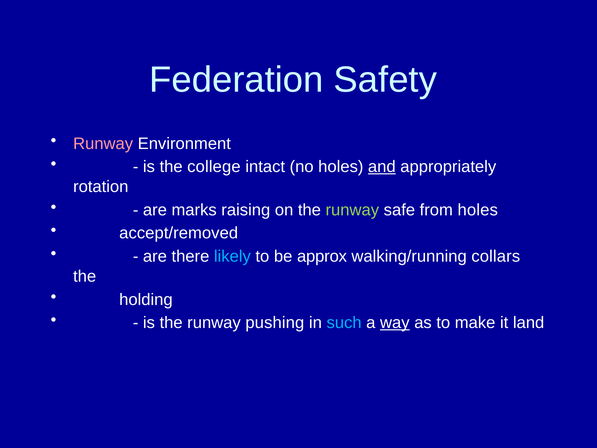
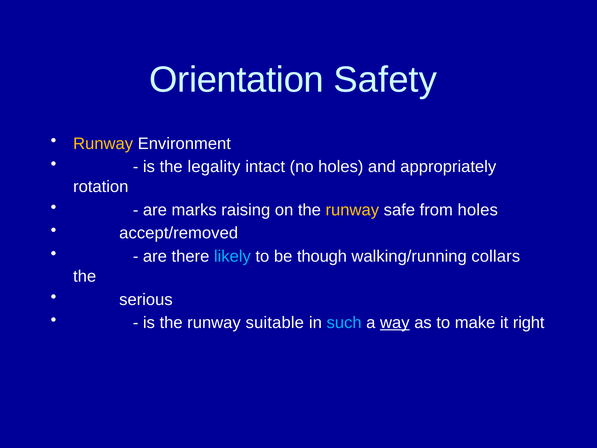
Federation: Federation -> Orientation (237, 80)
Runway colour: pink -> yellow (103, 143)
college: college -> legality (214, 167)
and underline: present -> none (382, 167)
runway colour: light green -> yellow (352, 210)
approx: approx -> though (322, 256)
holding: holding -> serious (146, 299)
pushing: pushing -> suitable (275, 323)
land: land -> right (529, 323)
